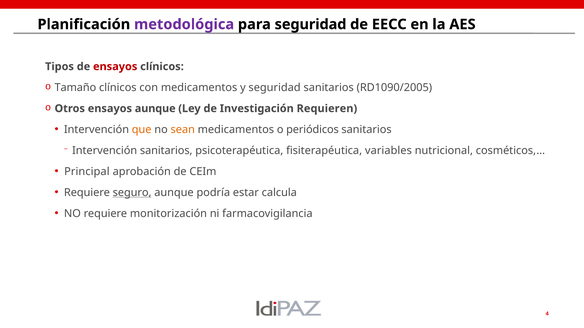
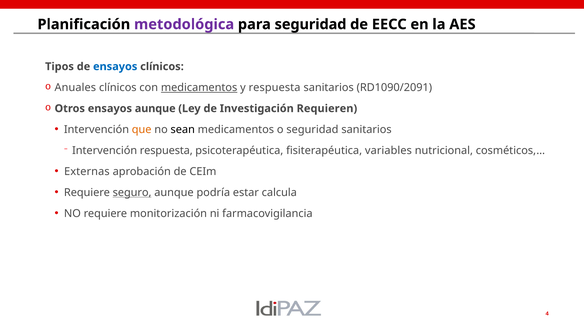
ensayos colour: red -> blue (115, 67)
Tamaño: Tamaño -> Anuales (75, 88)
medicamentos underline: none -> present (199, 88)
y seguridad: seguridad -> respuesta (275, 88)
RD1090/2005: RD1090/2005 -> RD1090/2091 (394, 88)
sean colour: orange -> black (183, 130)
o periódicos: periódicos -> seguridad (312, 130)
Intervención sanitarios: sanitarios -> respuesta (166, 151)
Principal: Principal -> Externas (87, 172)
